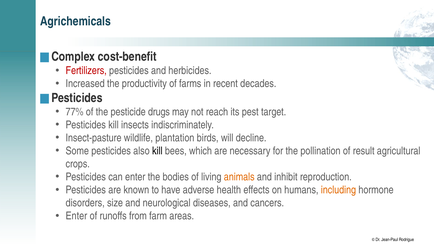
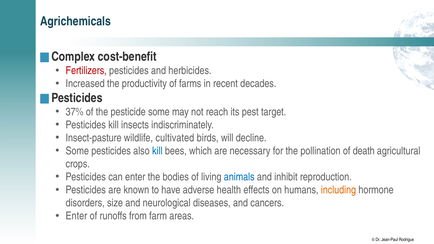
77%: 77% -> 37% (75, 112)
pesticide drugs: drugs -> some (159, 112)
plantation: plantation -> cultivated (175, 138)
kill colour: black -> blue (157, 151)
result: result -> death (364, 151)
animals colour: orange -> blue (239, 177)
